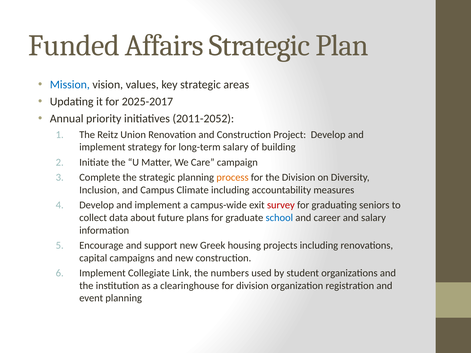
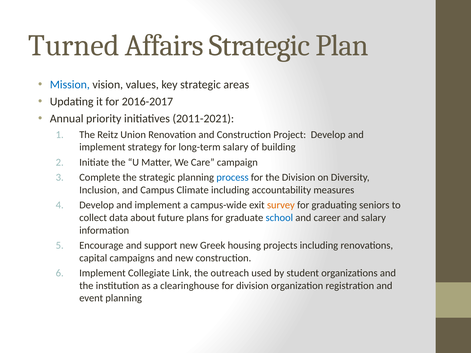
Funded: Funded -> Turned (74, 46)
2025-2017: 2025-2017 -> 2016-2017 (147, 102)
2011-2052: 2011-2052 -> 2011-2021 (203, 119)
process colour: orange -> blue (232, 178)
survey colour: red -> orange (281, 205)
numbers: numbers -> outreach (230, 273)
